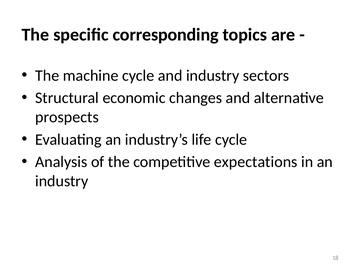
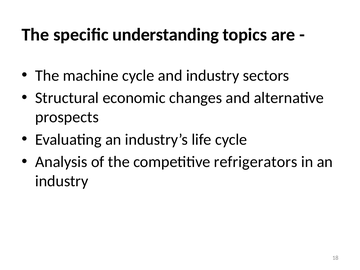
corresponding: corresponding -> understanding (166, 35)
expectations: expectations -> refrigerators (256, 162)
